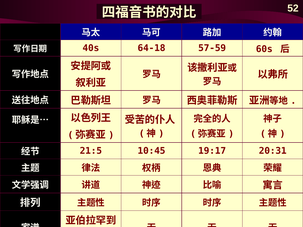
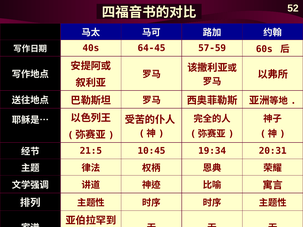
64-18: 64-18 -> 64-45 (152, 48)
19:17: 19:17 -> 19:34 (212, 151)
